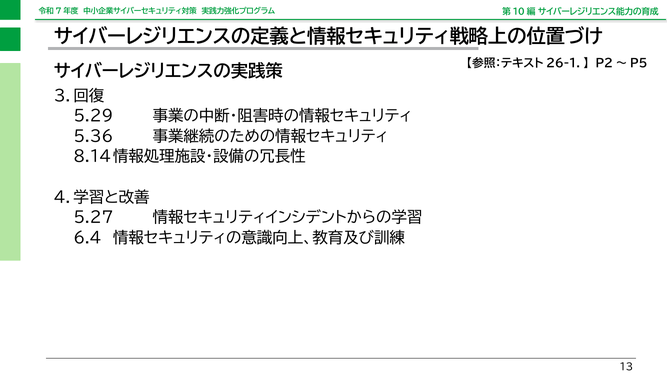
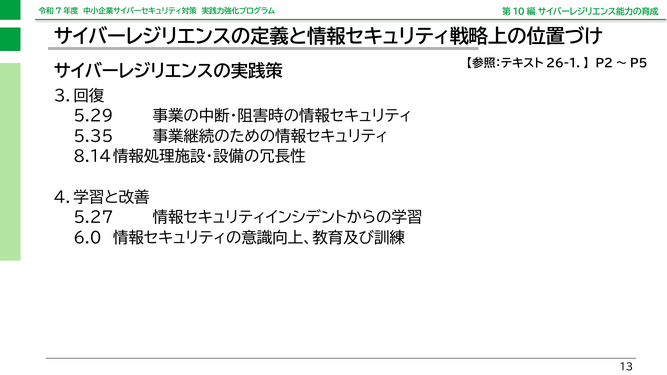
5.36: 5.36 -> 5.35 (93, 137)
6.4: 6.4 -> 6.0 (87, 238)
